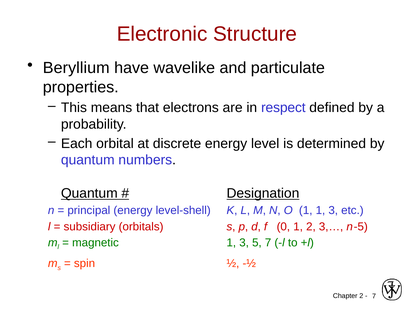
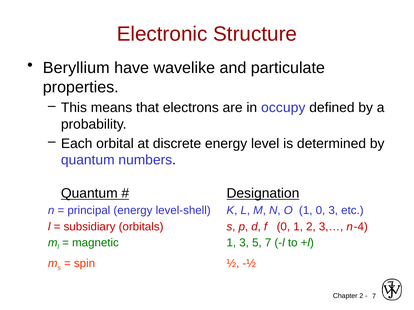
respect: respect -> occupy (283, 108)
1 1: 1 -> 0 (320, 211)
-5: -5 -> -4 (361, 227)
